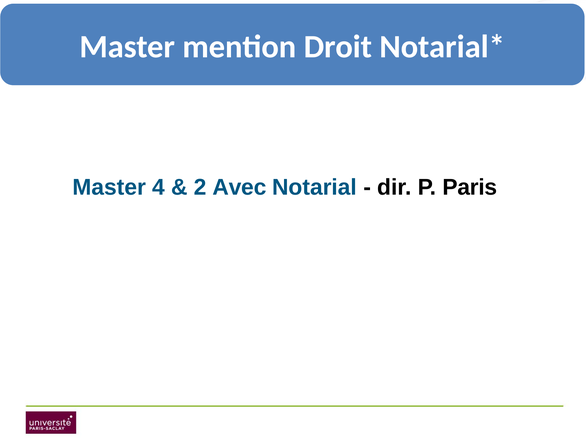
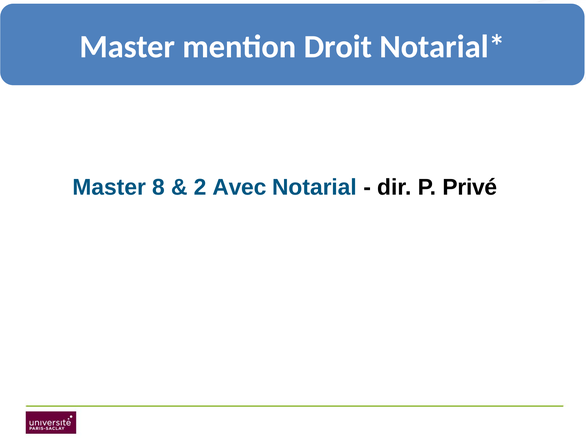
4: 4 -> 8 (159, 187)
Paris: Paris -> Privé (470, 187)
